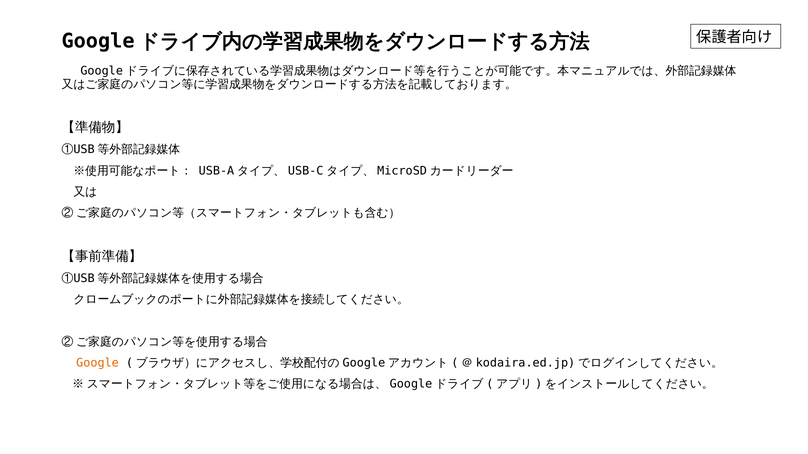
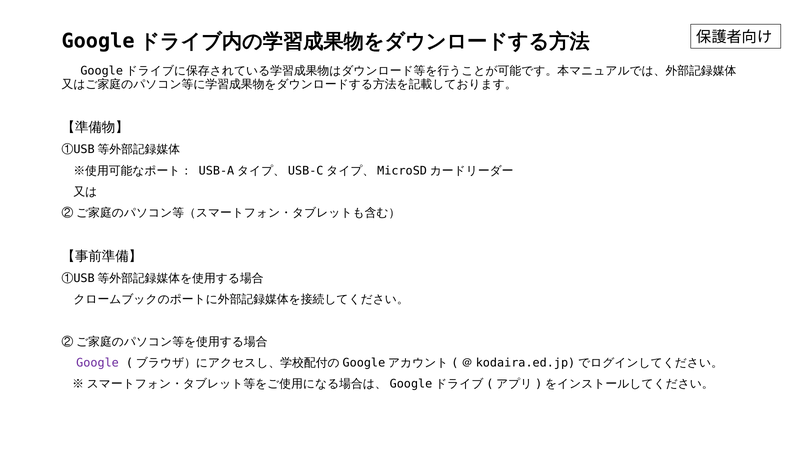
Google colour: orange -> purple (98, 363)
